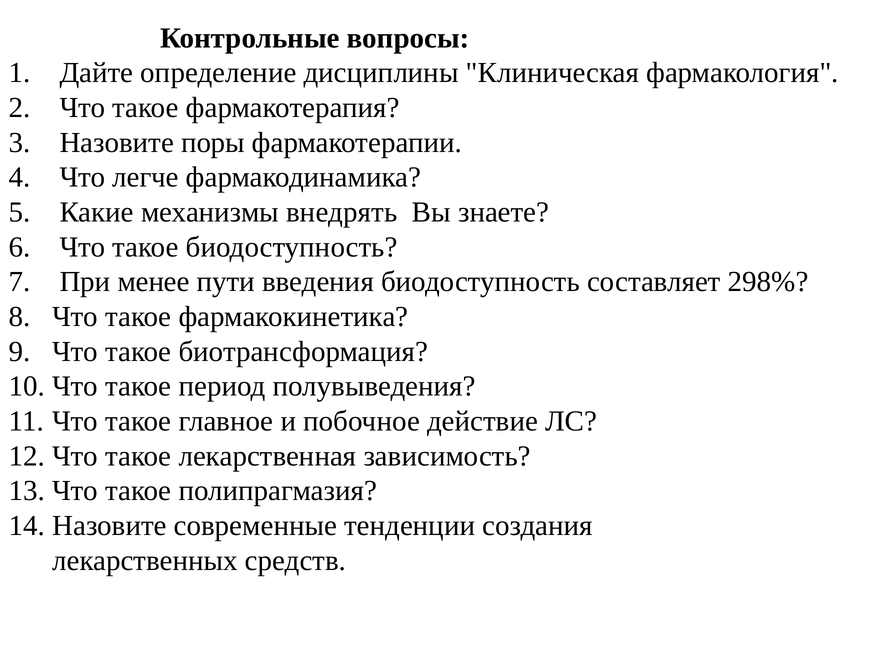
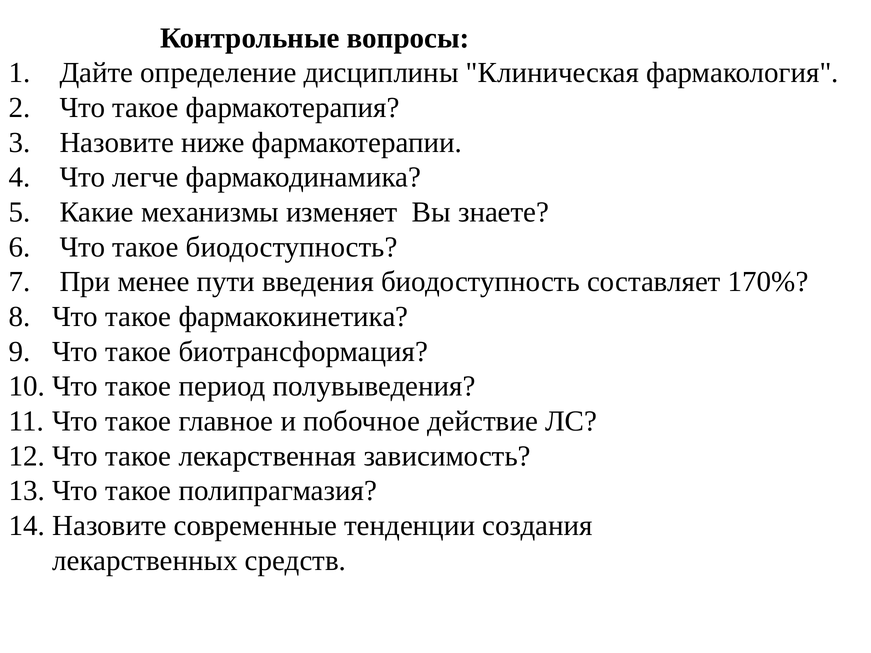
поры: поры -> ниже (213, 143)
внедрять: внедрять -> изменяет (342, 212)
298%: 298% -> 170% (768, 282)
